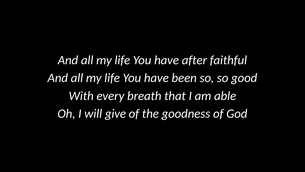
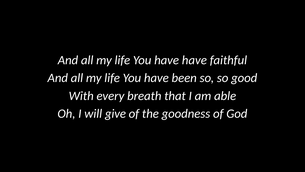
have after: after -> have (194, 60)
